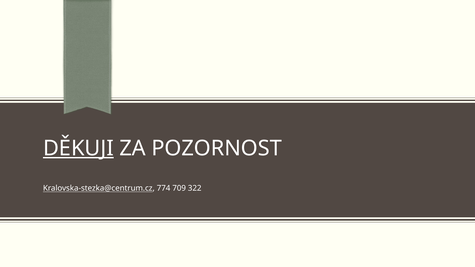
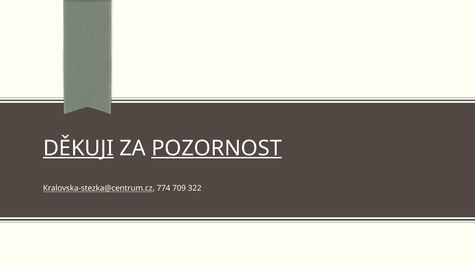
POZORNOST underline: none -> present (217, 148)
